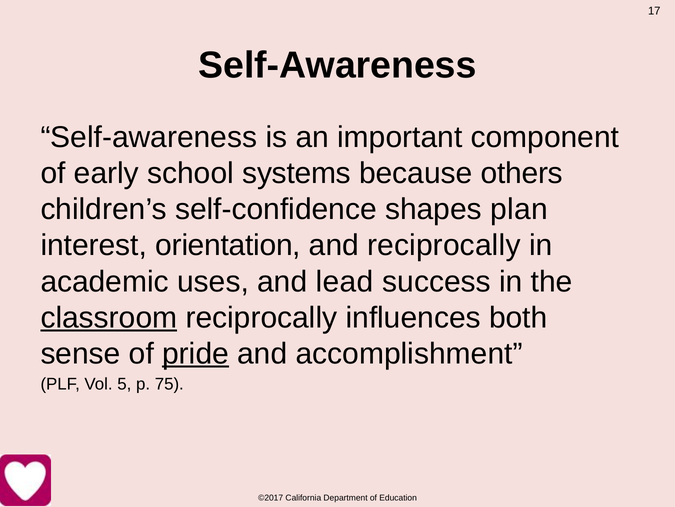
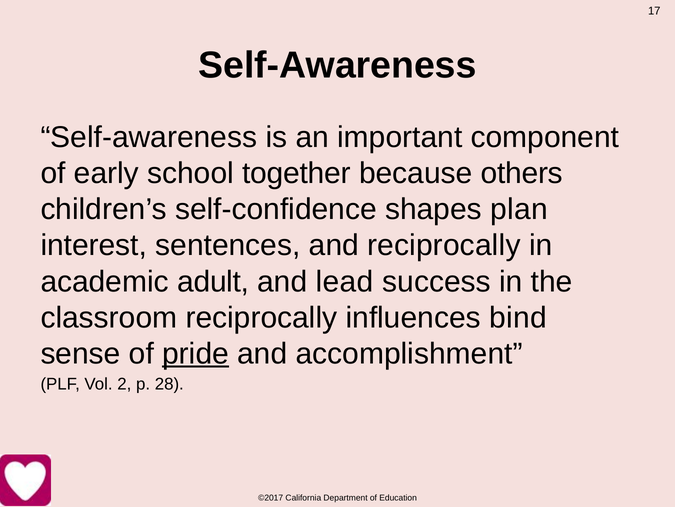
systems: systems -> together (297, 173)
orientation: orientation -> sentences (228, 245)
uses: uses -> adult (213, 281)
classroom underline: present -> none (109, 317)
both: both -> bind (518, 317)
5: 5 -> 2 (124, 384)
75: 75 -> 28 (169, 384)
